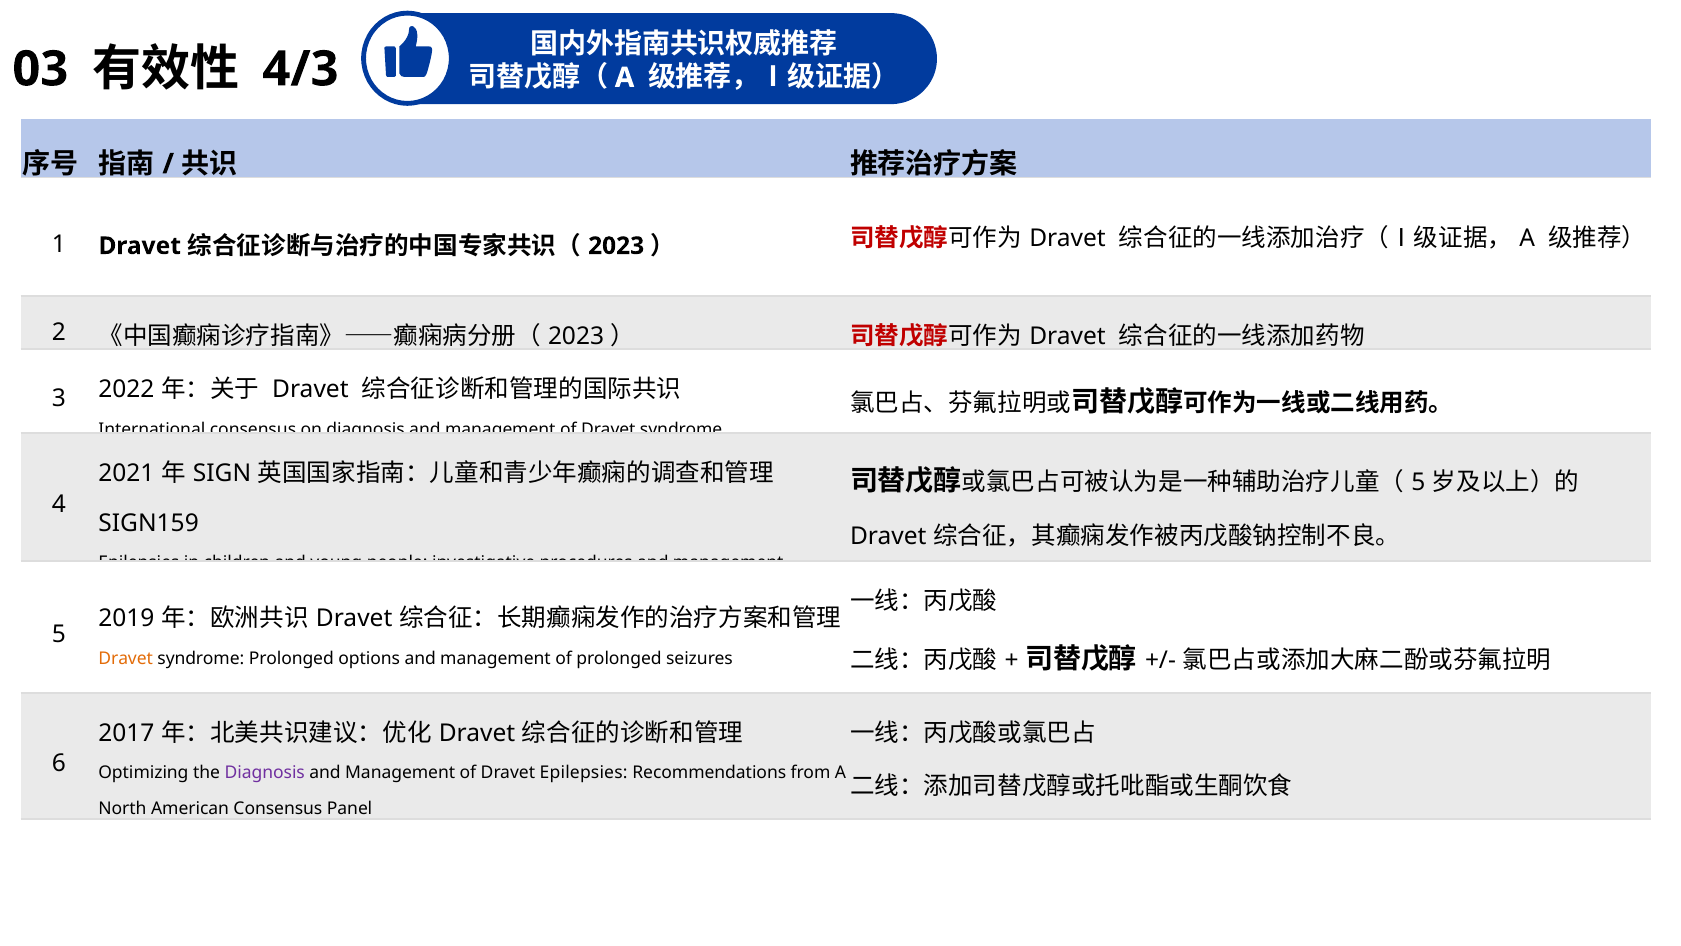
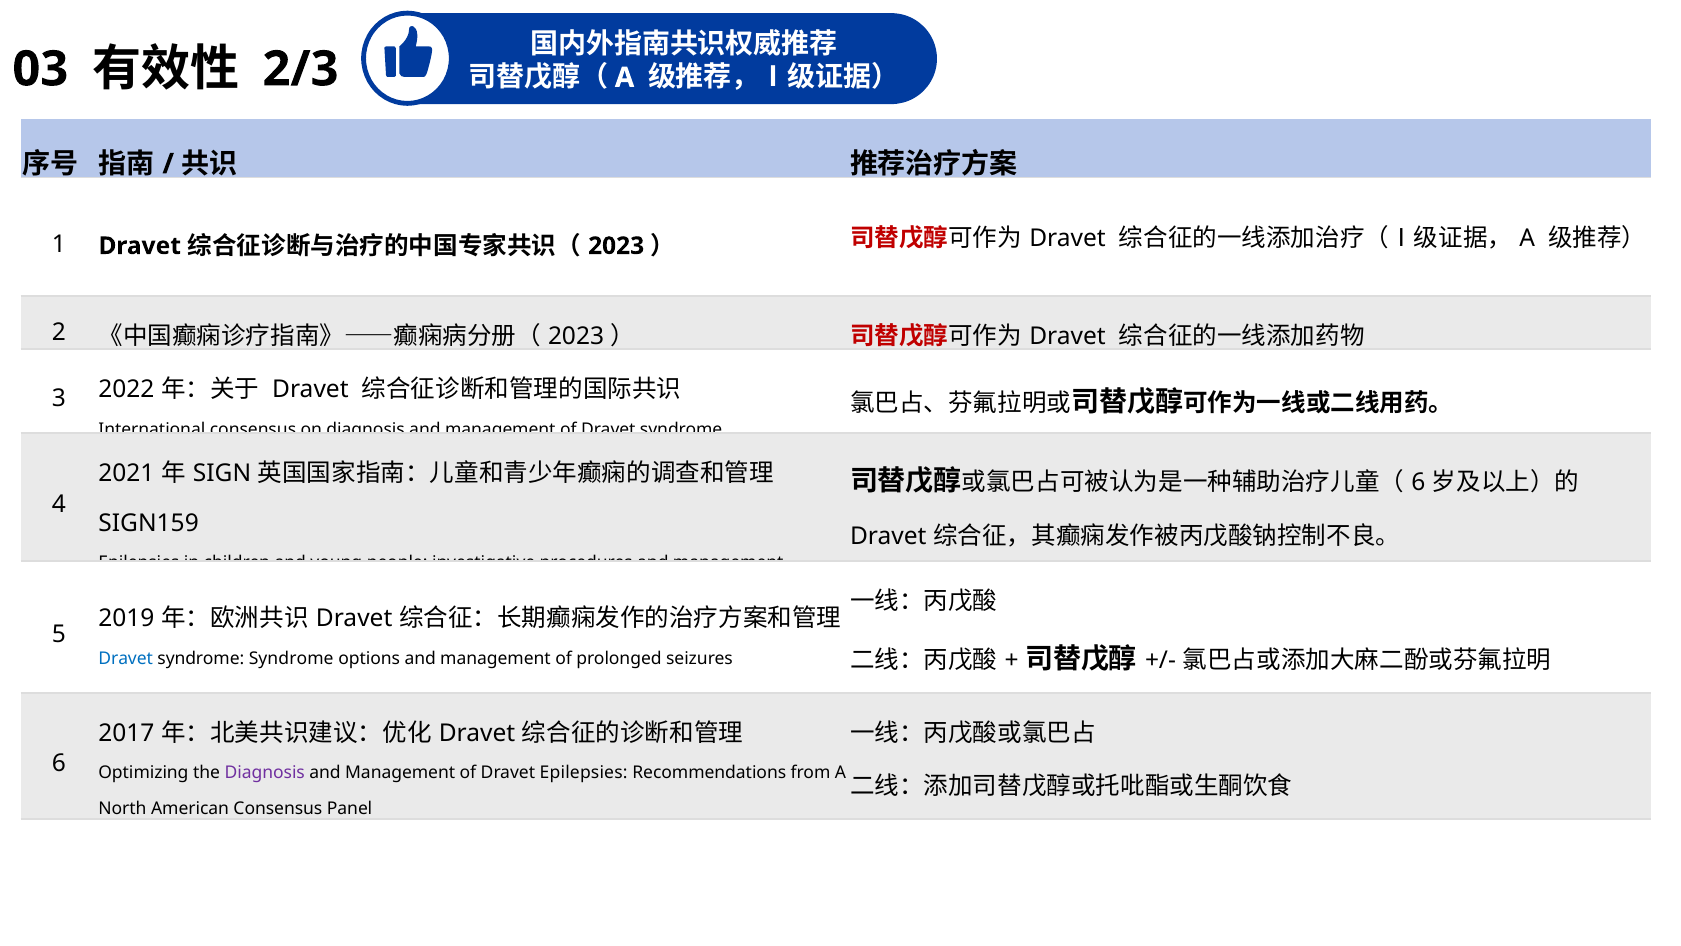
4/3: 4/3 -> 2/3 (300, 69)
5: 5 -> 6 (1418, 482)
Dravet colour: orange -> blue (126, 658)
syndrome Prolonged: Prolonged -> Syndrome (291, 658)
